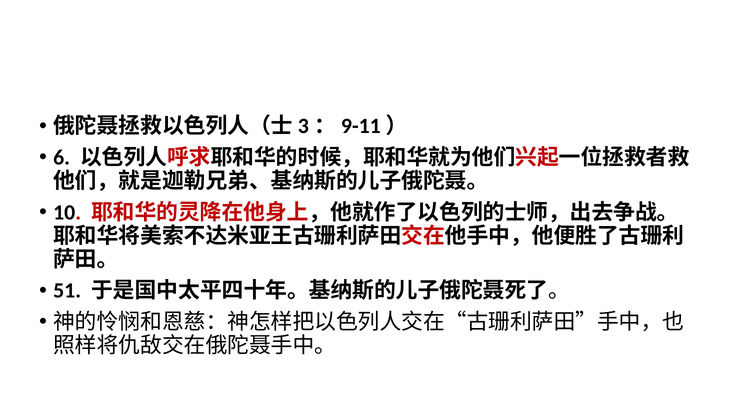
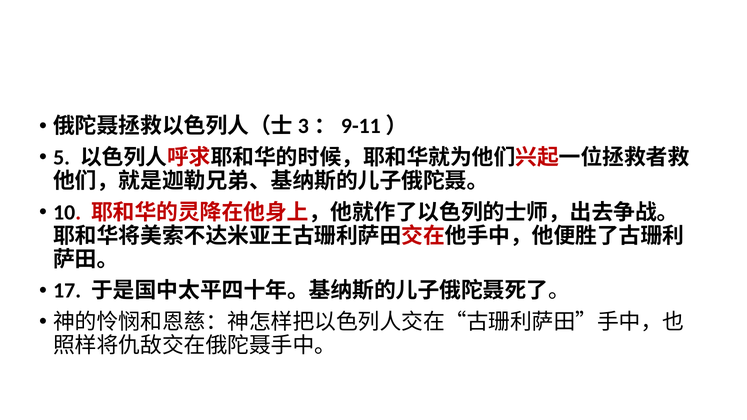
6: 6 -> 5 (62, 158)
51: 51 -> 17 (67, 291)
